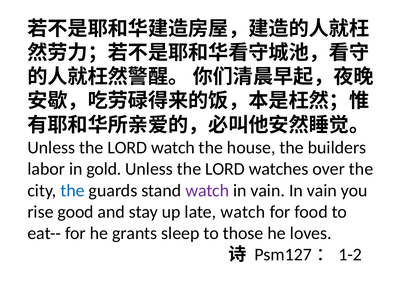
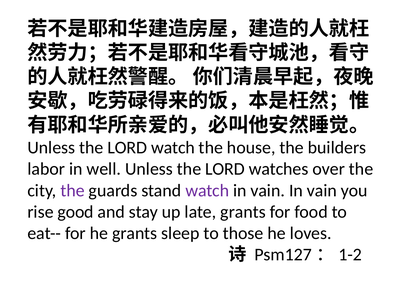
gold: gold -> well (104, 169)
the colour: blue -> purple (72, 191)
late watch: watch -> grants (243, 212)
